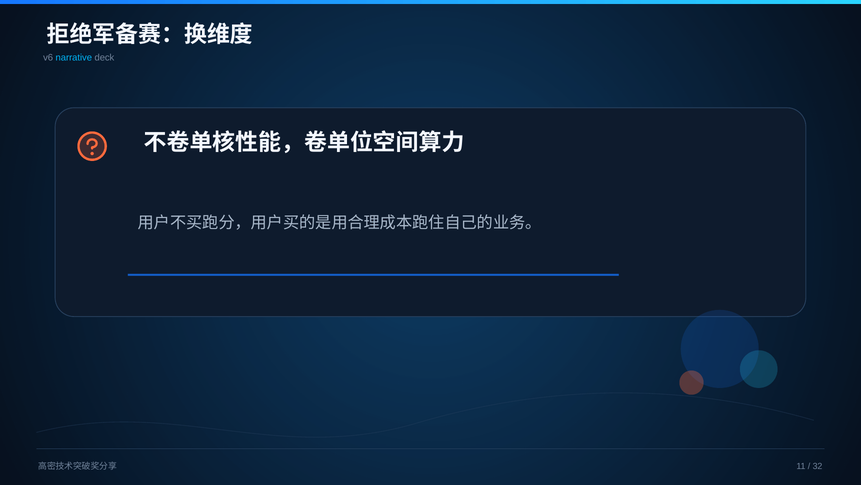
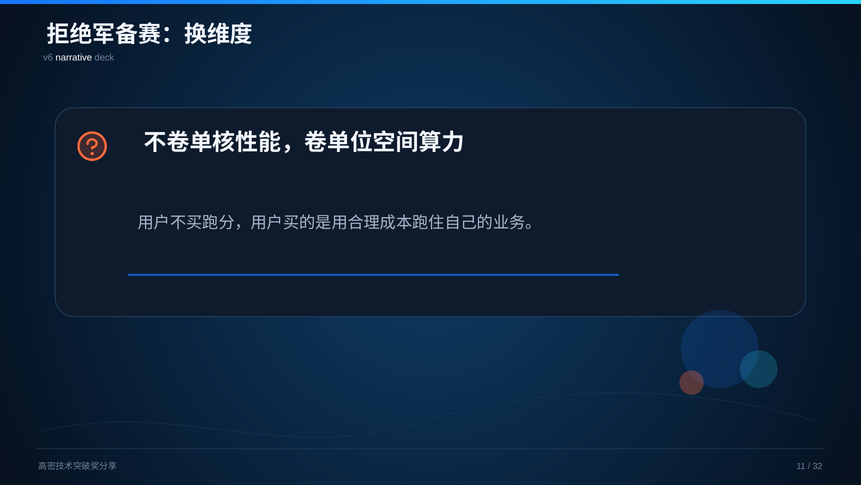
narrative colour: light blue -> white (74, 57)
